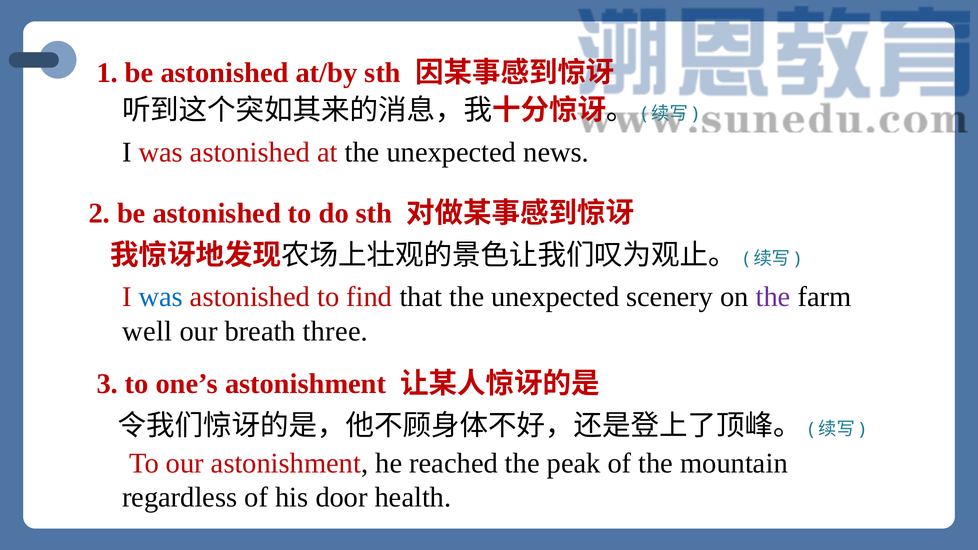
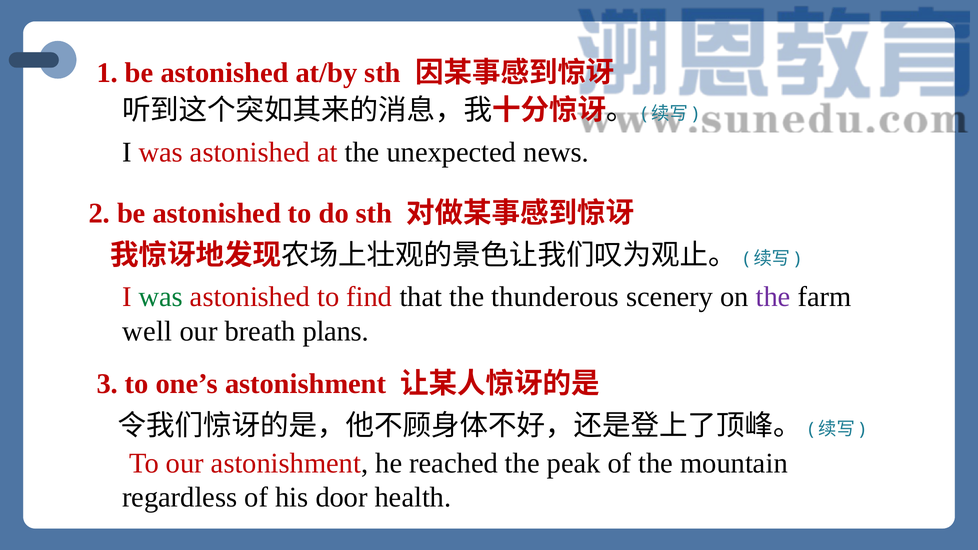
was colour: blue -> green (161, 297)
that the unexpected: unexpected -> thunderous (555, 297)
three: three -> plans (336, 331)
